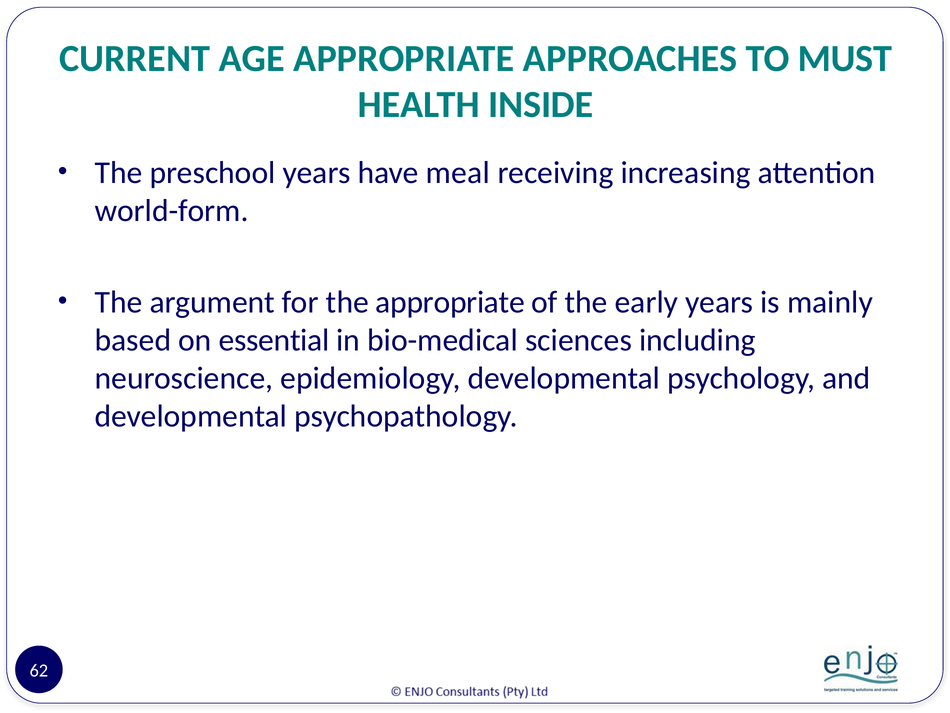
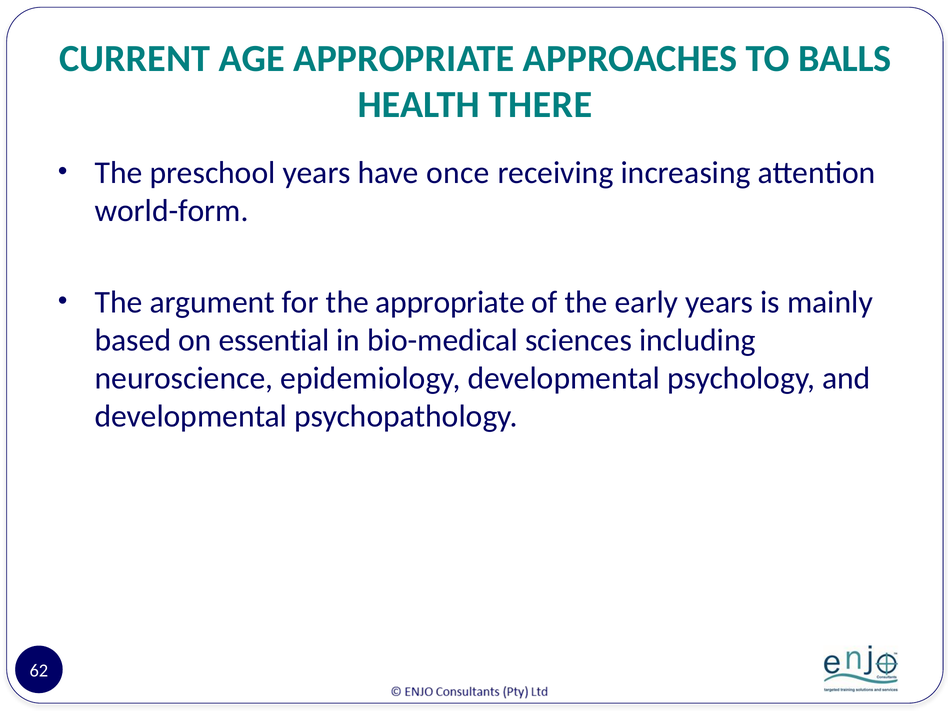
MUST: MUST -> BALLS (845, 59)
INSIDE: INSIDE -> THERE (541, 105)
meal: meal -> once (458, 173)
